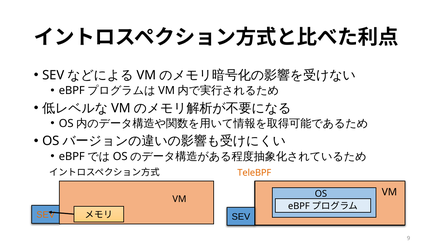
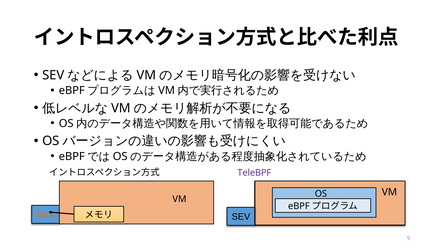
TeleBPF colour: orange -> purple (254, 173)
